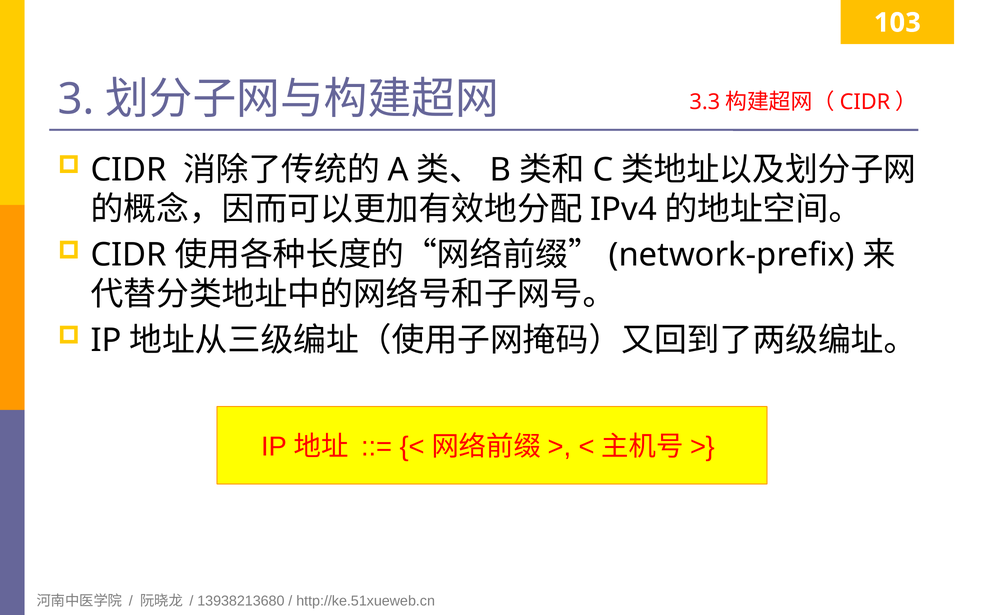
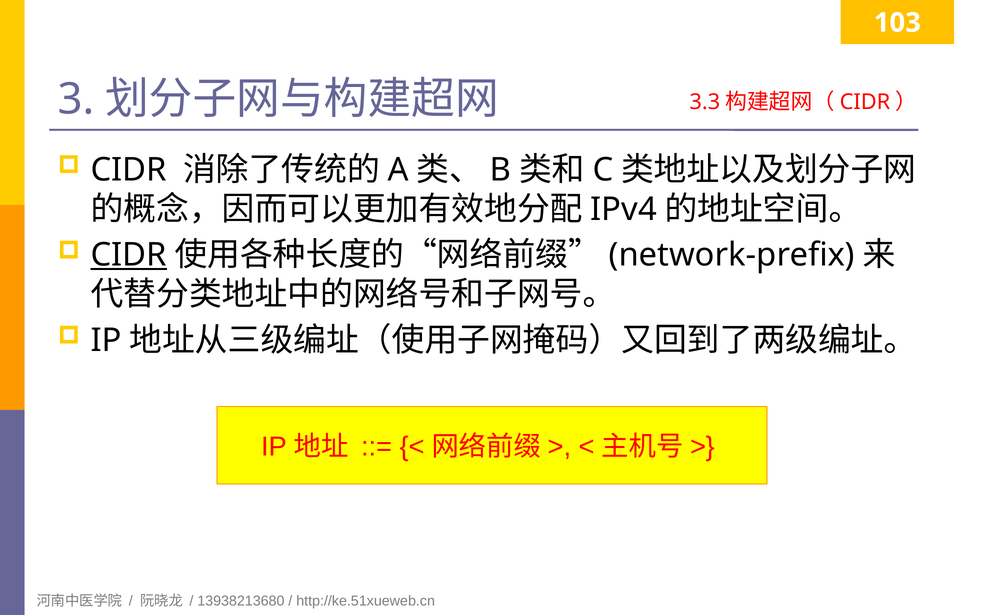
CIDR underline: none -> present (129, 255)
